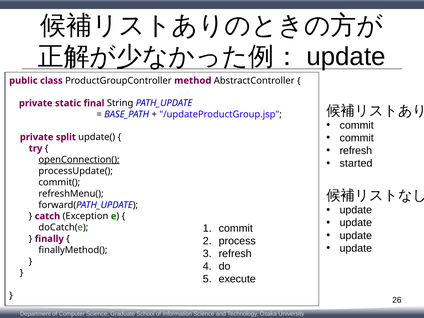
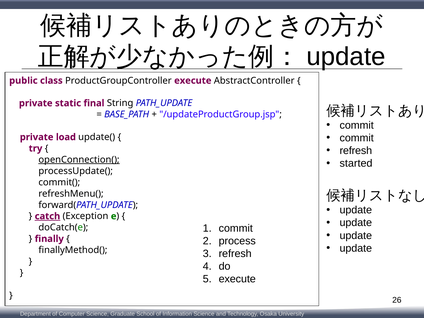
ProductGroupController method: method -> execute (193, 81)
split: split -> load (66, 137)
catch underline: none -> present (47, 216)
